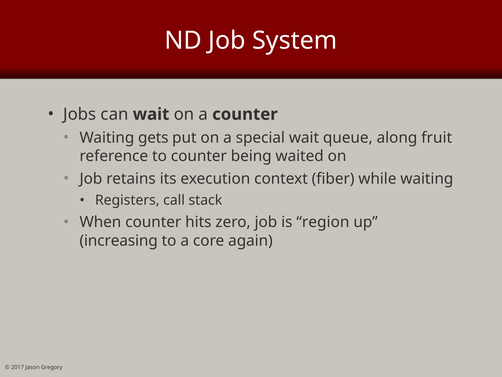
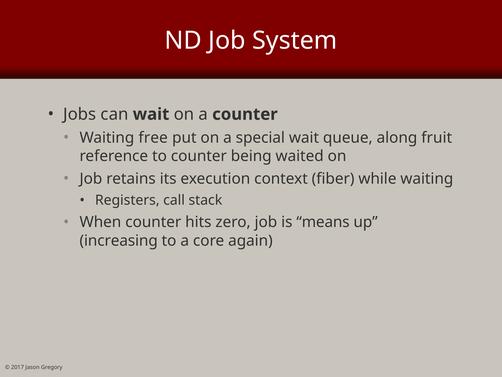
gets: gets -> free (153, 137)
region: region -> means (323, 222)
